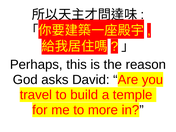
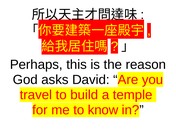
more: more -> know (103, 110)
